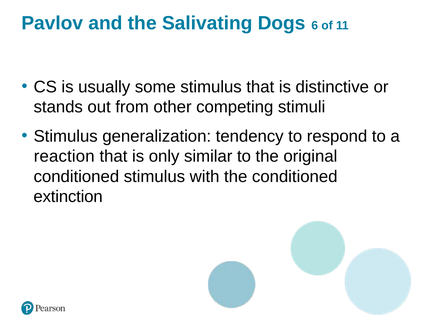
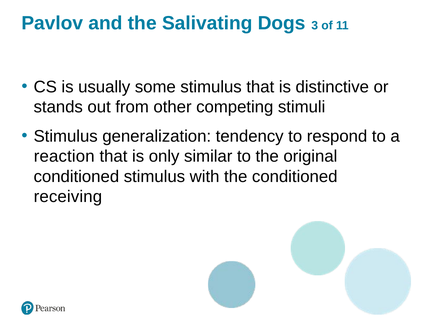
6: 6 -> 3 (315, 25)
extinction: extinction -> receiving (68, 196)
